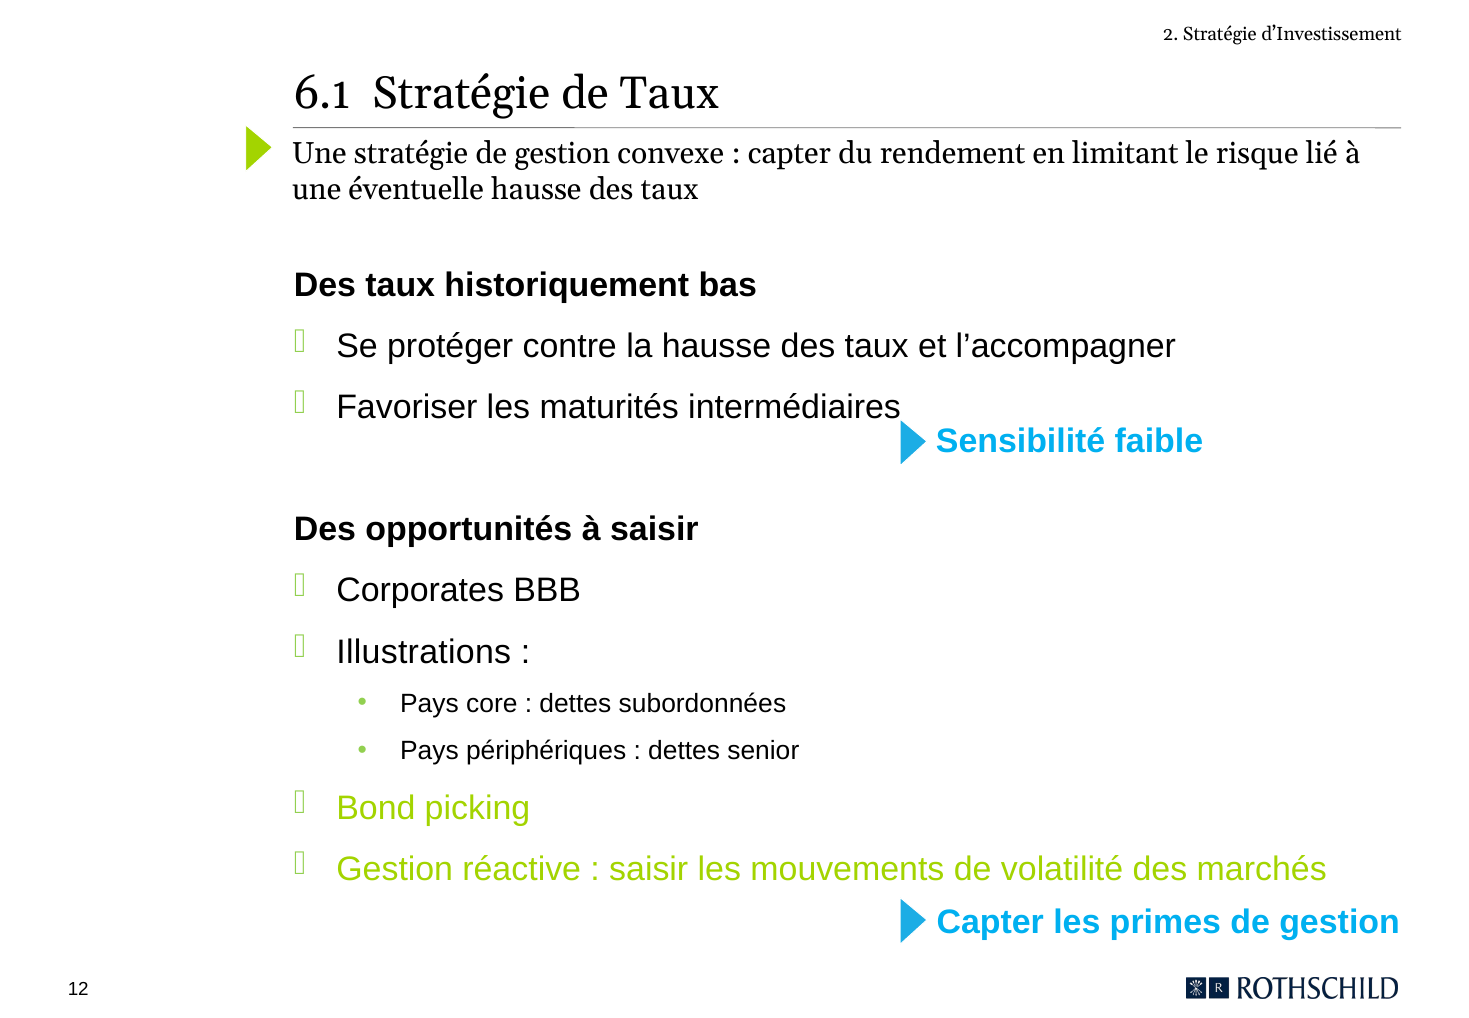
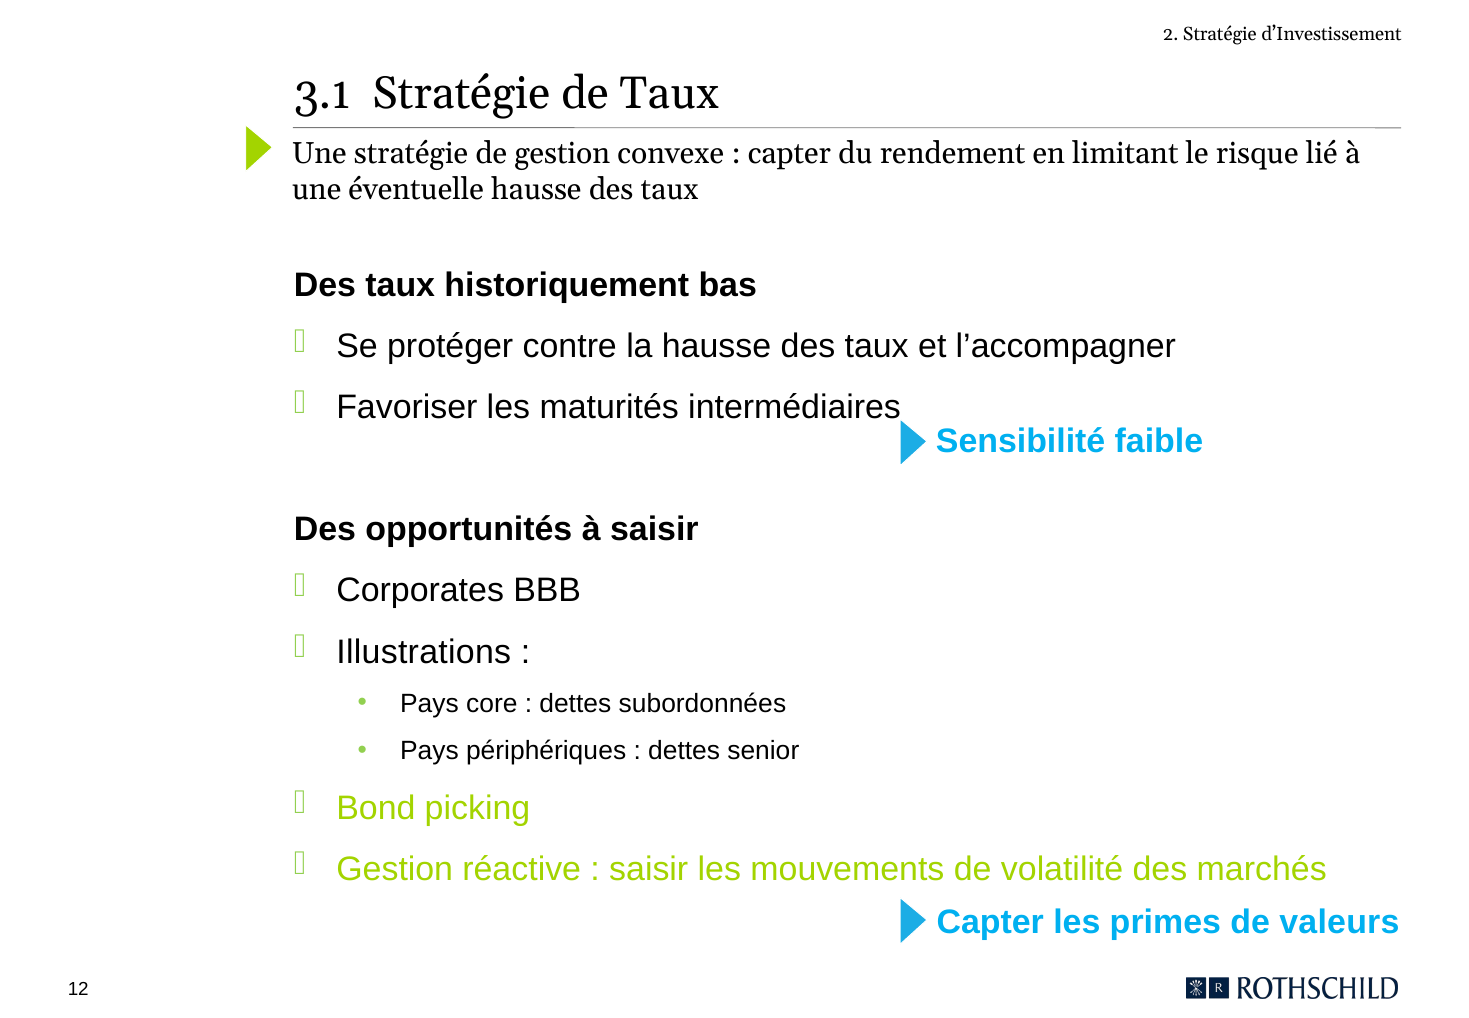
6.1: 6.1 -> 3.1 (322, 93)
primes de gestion: gestion -> valeurs (1339, 921)
